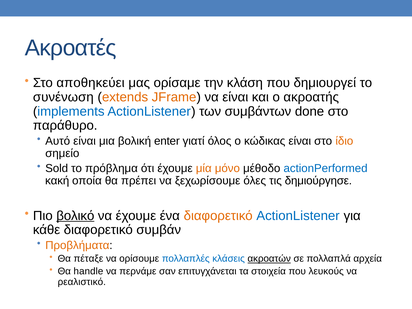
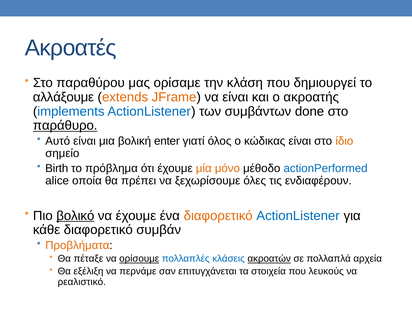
αποθηκεύει: αποθηκεύει -> παραθύρου (91, 83)
συνένωση: συνένωση -> αλλάξουμε (63, 97)
παράθυρο underline: none -> present (65, 126)
Sold: Sold -> Birth (57, 168)
κακή: κακή -> alice (57, 181)
δημιούργησε: δημιούργησε -> ενδιαφέρουν (318, 181)
ορίσουμε underline: none -> present (139, 259)
handle: handle -> εξέλιξη (88, 271)
